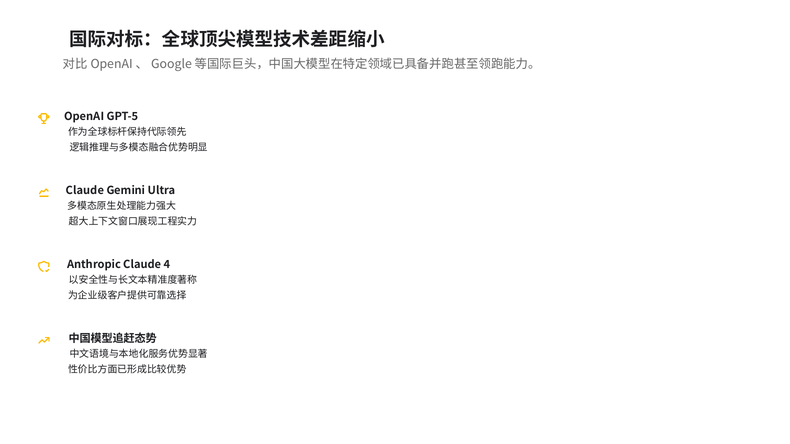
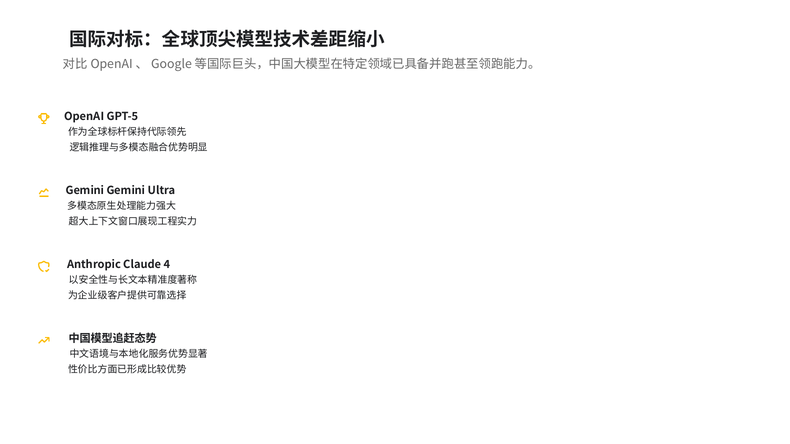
Claude: Claude -> Gemini (85, 191)
